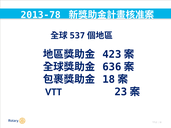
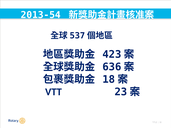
2013-78: 2013-78 -> 2013-54 (41, 15)
